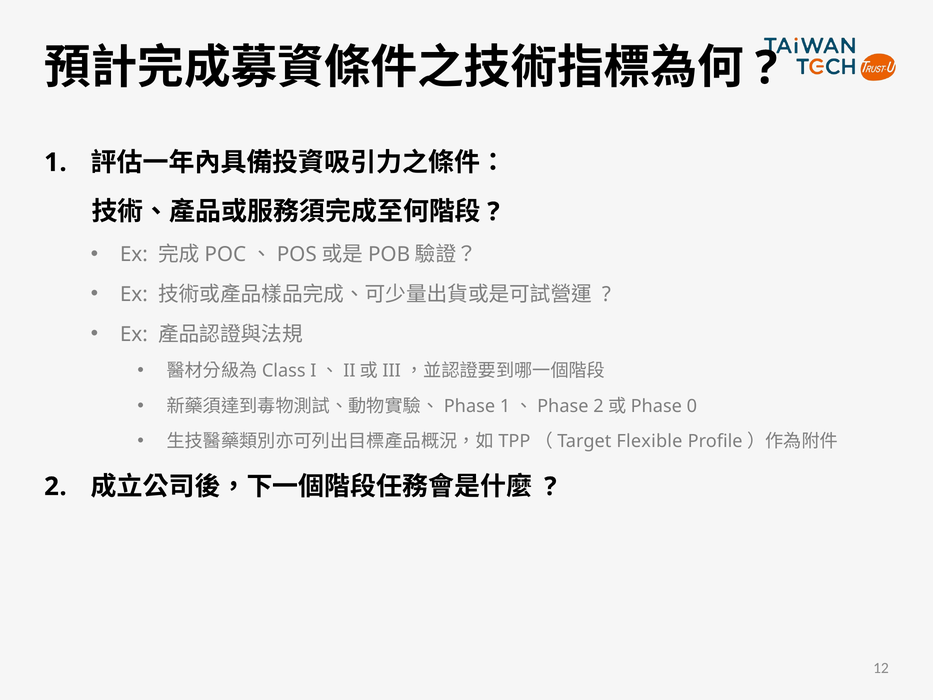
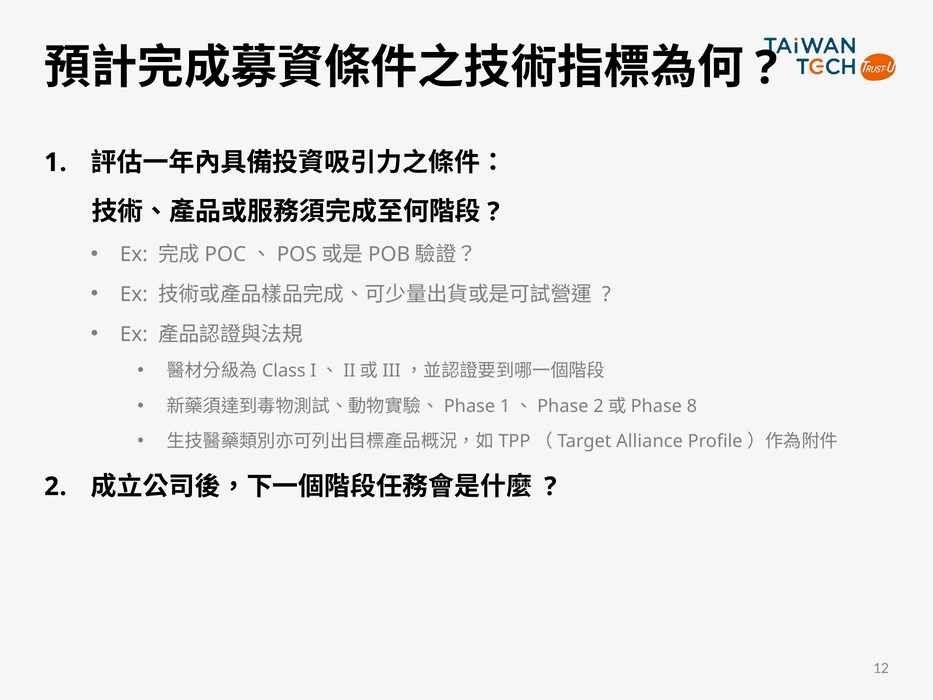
0: 0 -> 8 (692, 406)
Flexible: Flexible -> Alliance (650, 441)
